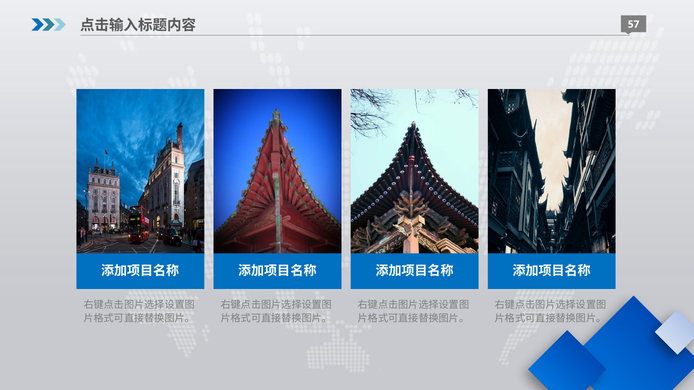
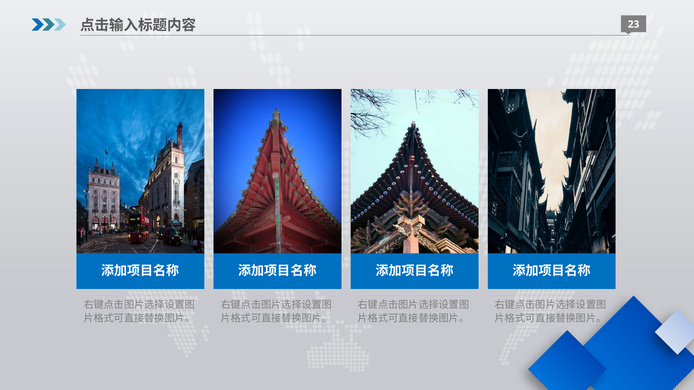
57: 57 -> 23 (634, 24)
